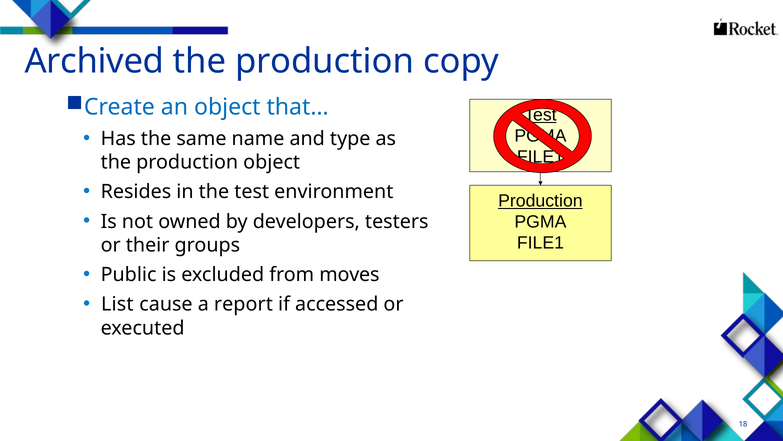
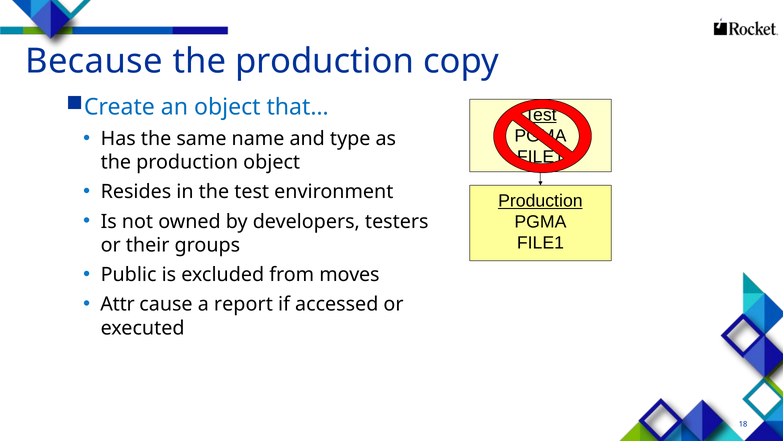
Archived: Archived -> Because (94, 61)
List: List -> Attr (118, 304)
